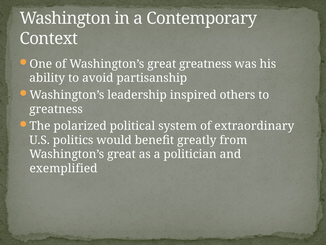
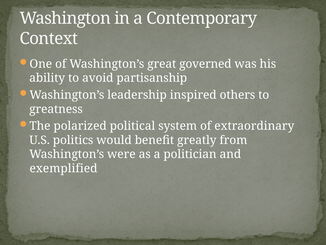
great greatness: greatness -> governed (205, 64)
great: great -> were (121, 154)
